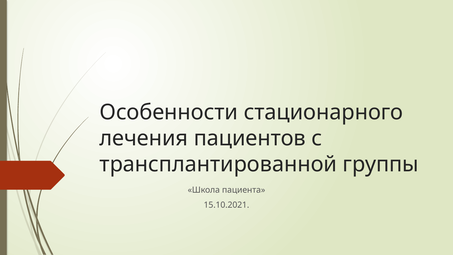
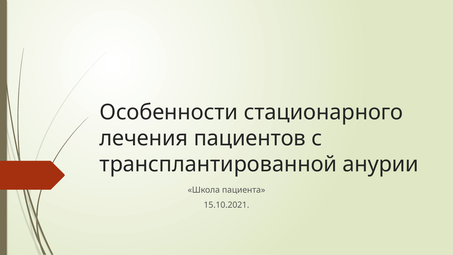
группы: группы -> анурии (381, 164)
